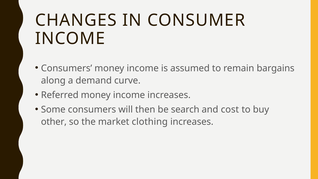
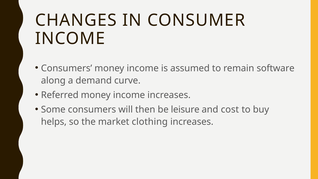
bargains: bargains -> software (276, 68)
search: search -> leisure (185, 110)
other: other -> helps (54, 122)
